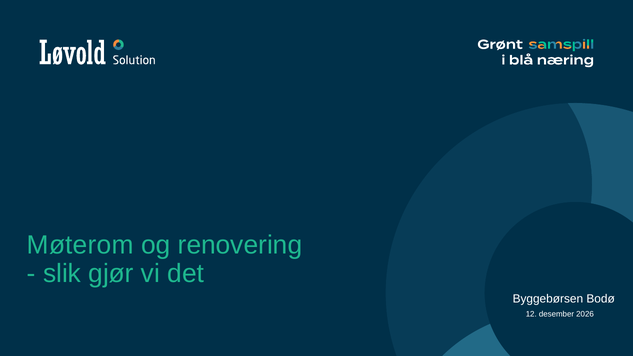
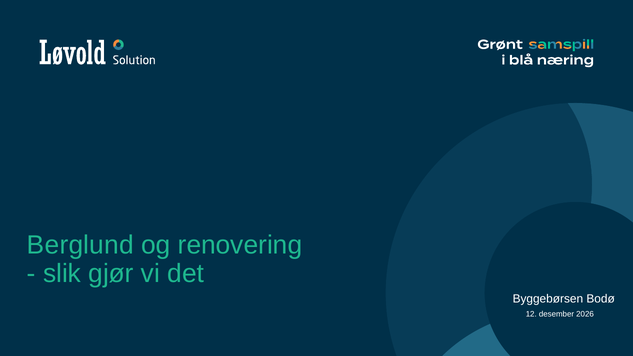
Møterom: Møterom -> Berglund (80, 245)
